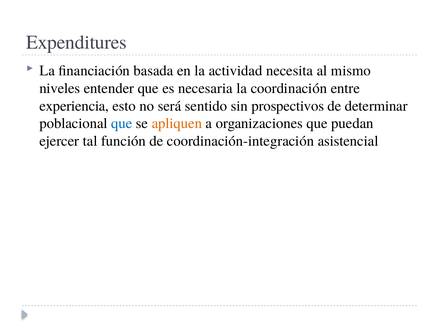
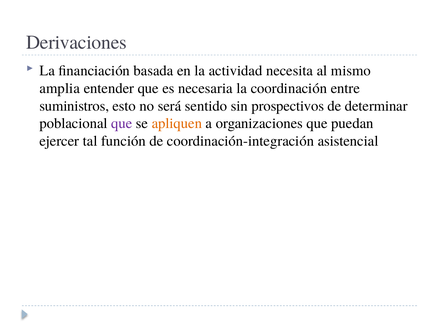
Expenditures: Expenditures -> Derivaciones (76, 42)
niveles: niveles -> amplia (60, 88)
experiencia: experiencia -> suministros (74, 106)
que colour: blue -> purple (122, 123)
